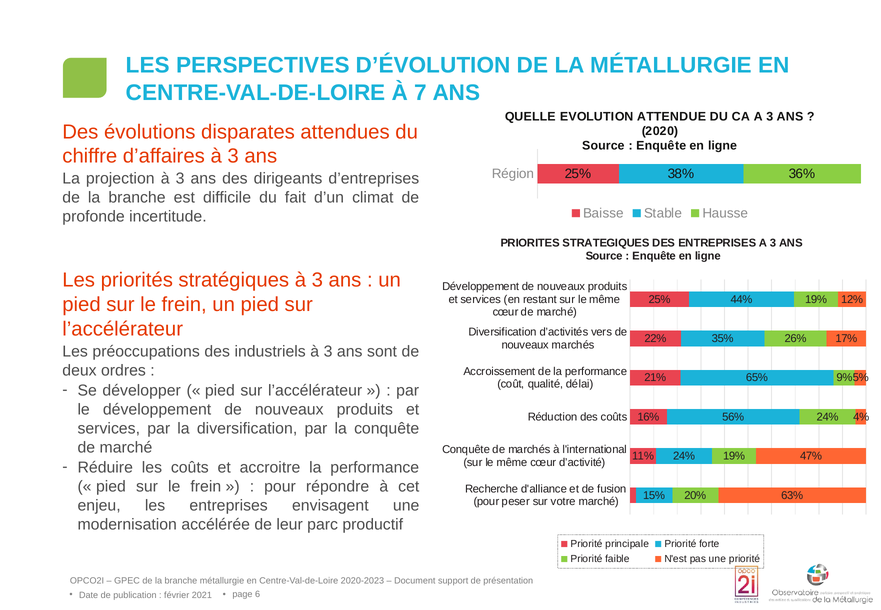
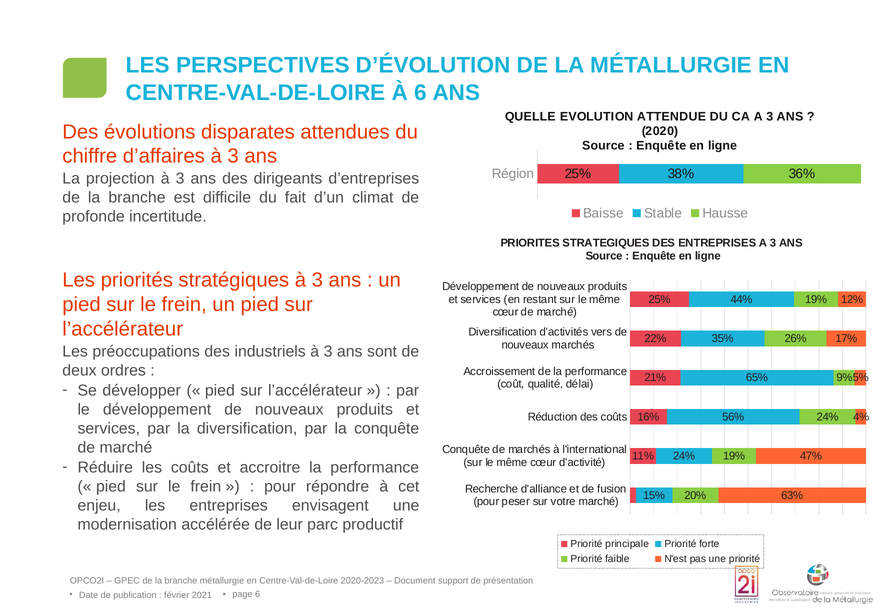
À 7: 7 -> 6 (421, 93)
